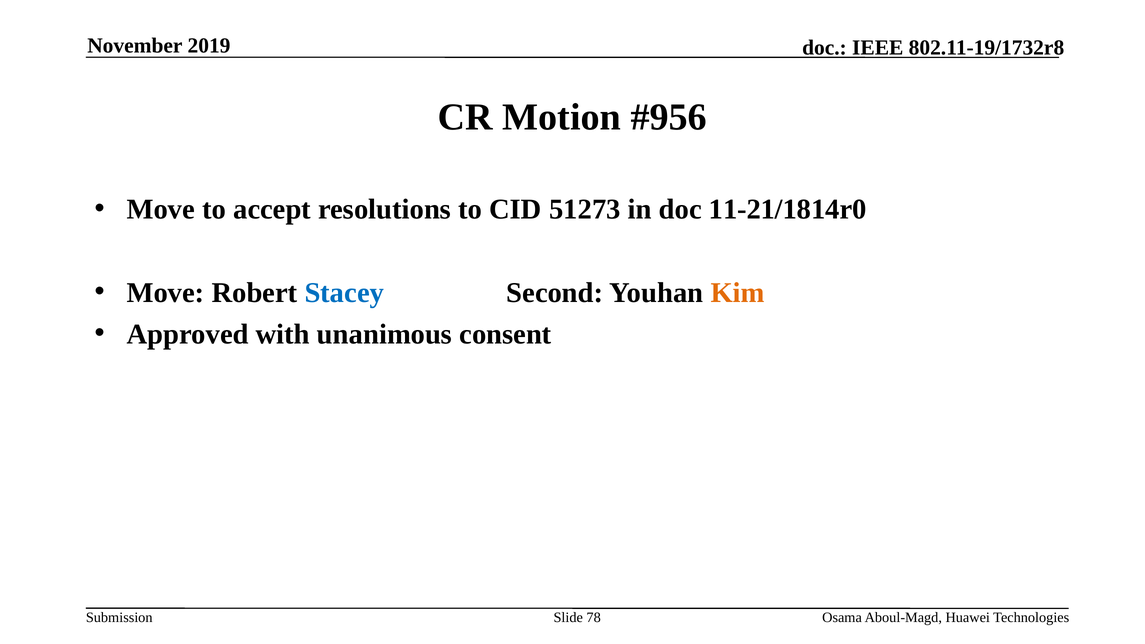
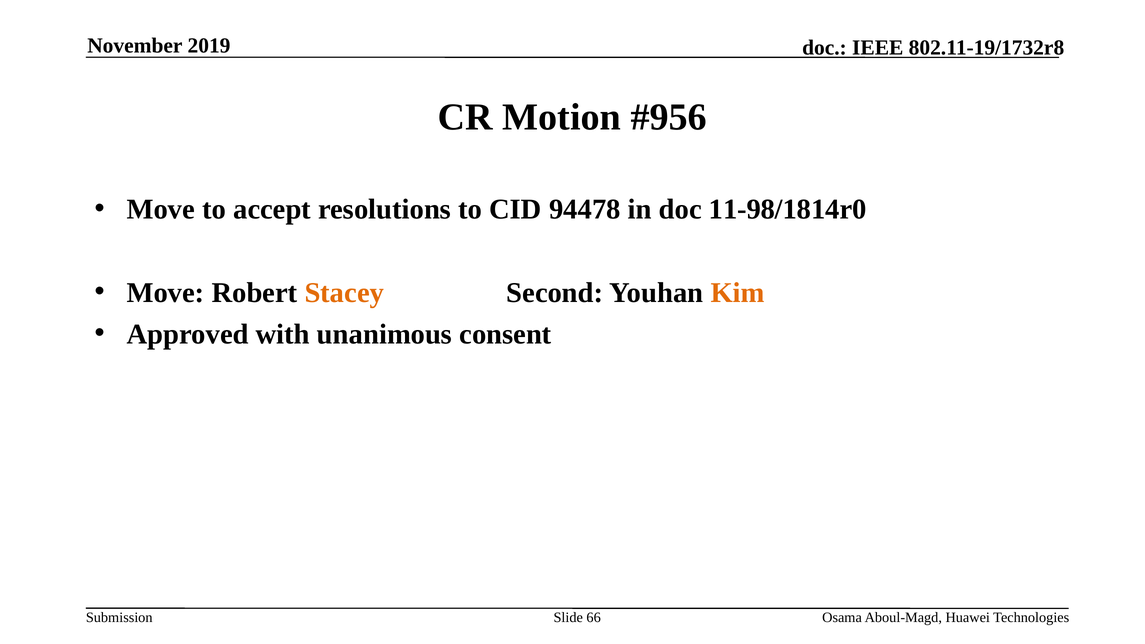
51273: 51273 -> 94478 (585, 210)
11-21/1814r0: 11-21/1814r0 -> 11-98/1814r0 (788, 210)
Stacey colour: blue -> orange (344, 293)
78: 78 -> 66 (594, 618)
